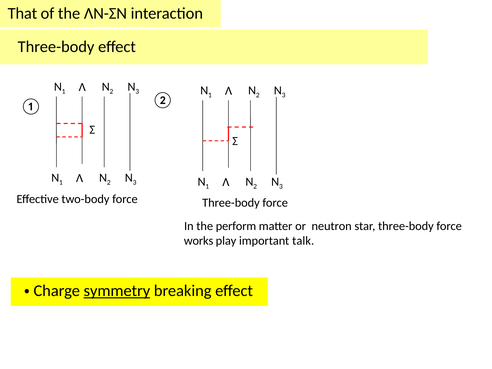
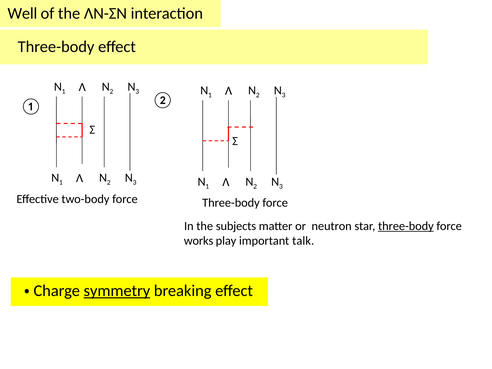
That: That -> Well (22, 13)
perform: perform -> subjects (236, 226)
three-body underline: none -> present (406, 226)
